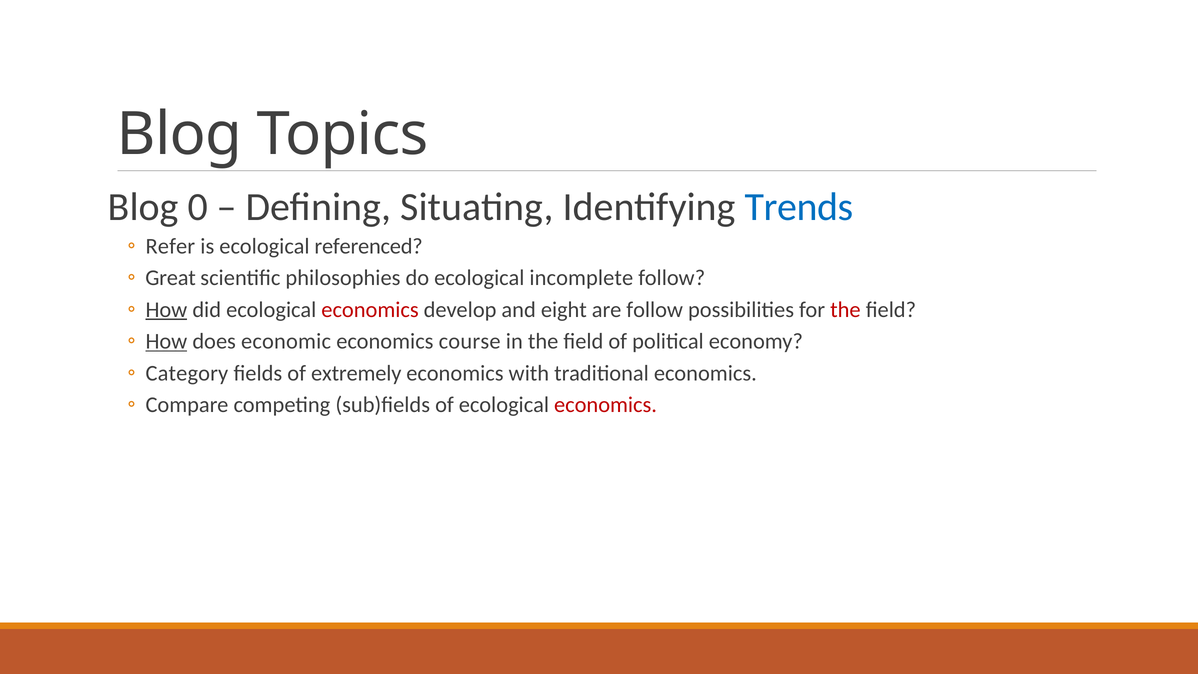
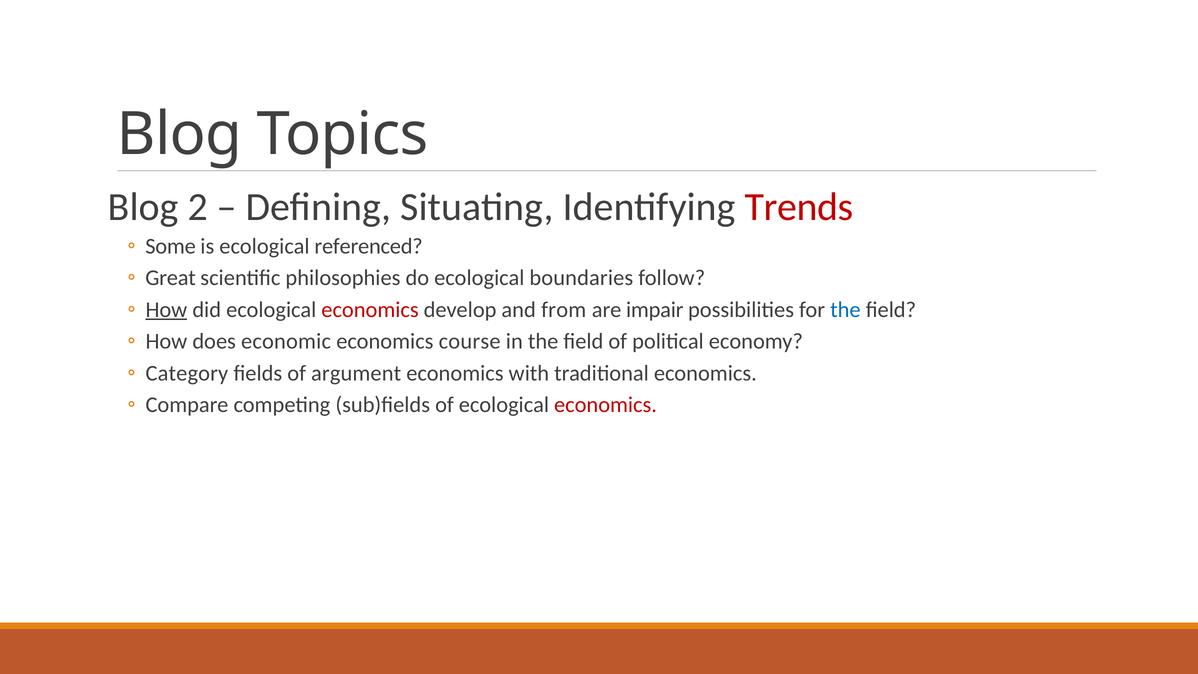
0: 0 -> 2 (198, 207)
Trends colour: blue -> red (799, 207)
Refer: Refer -> Some (171, 246)
incomplete: incomplete -> boundaries (581, 278)
eight: eight -> from (564, 310)
are follow: follow -> impair (655, 310)
the colour: red -> blue (845, 310)
How underline: present -> none (166, 341)
extremely: extremely -> argument (356, 373)
